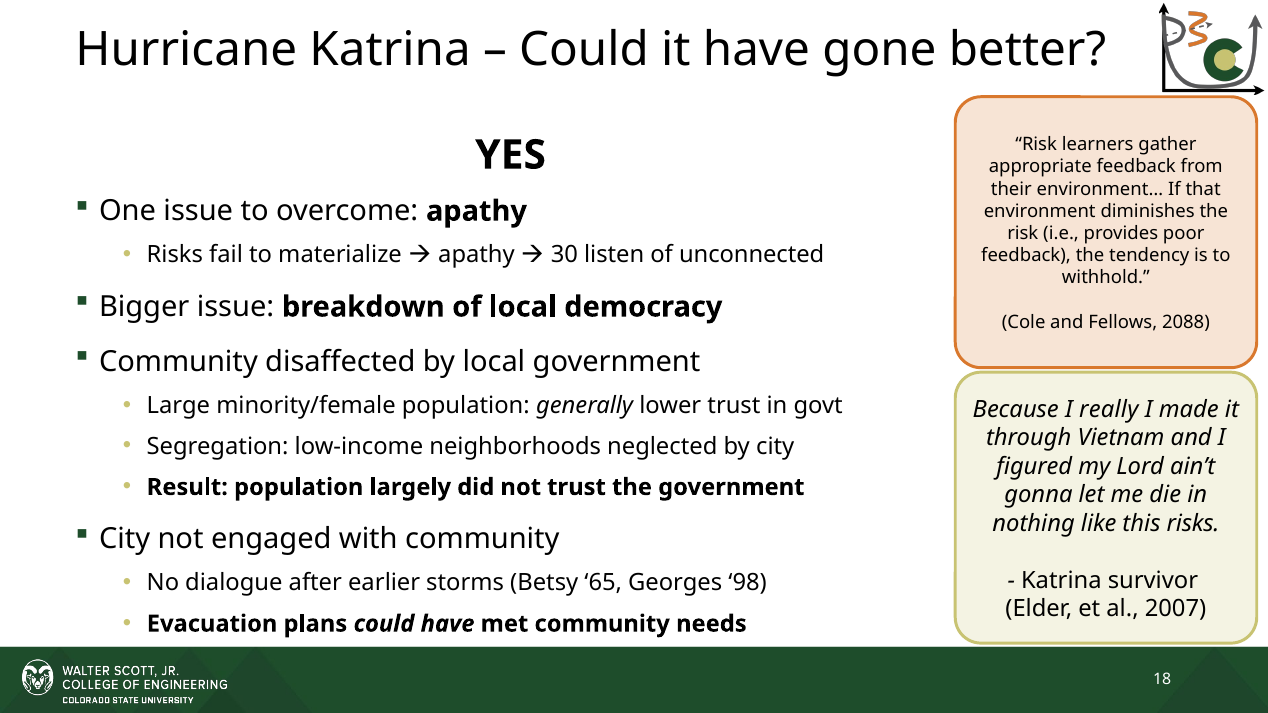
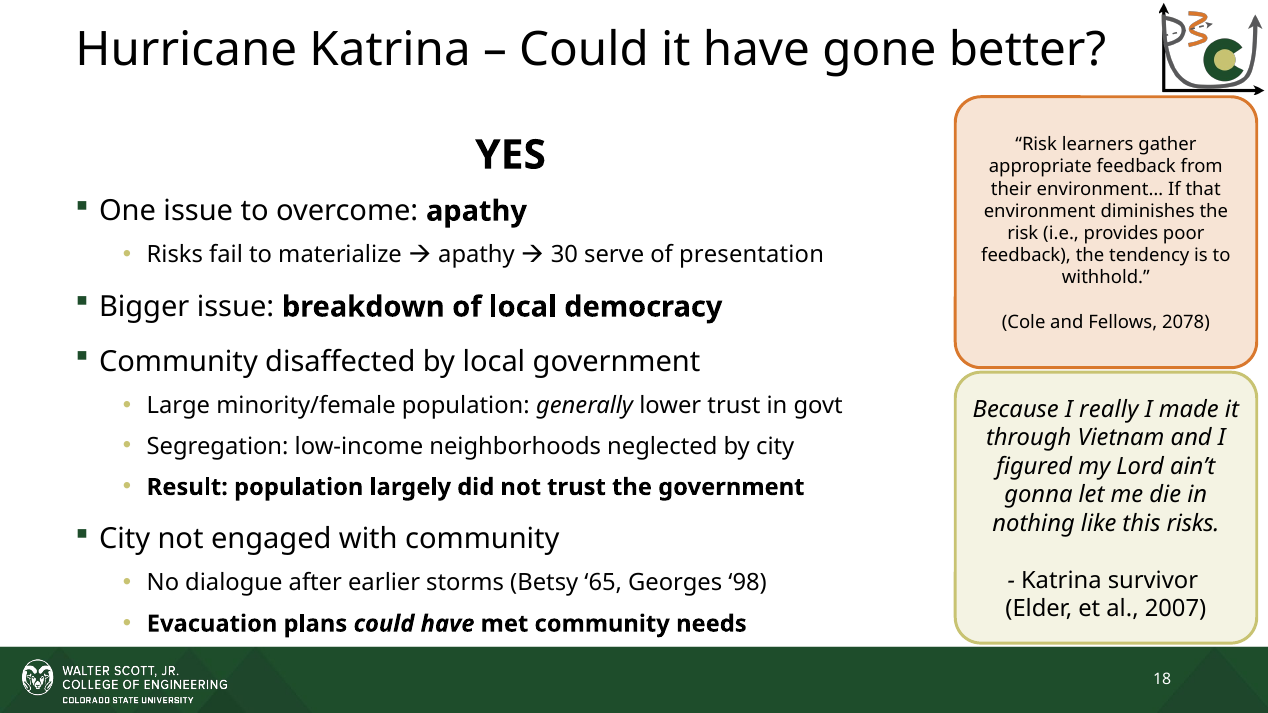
listen: listen -> serve (614, 255)
unconnected: unconnected -> presentation (752, 255)
2088: 2088 -> 2078 (1186, 322)
